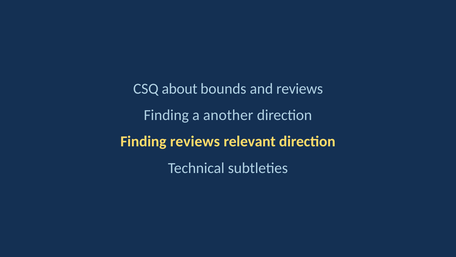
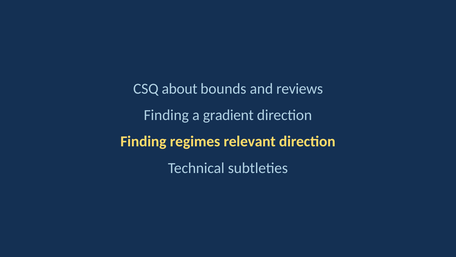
another: another -> gradient (228, 115)
Finding reviews: reviews -> regimes (195, 141)
